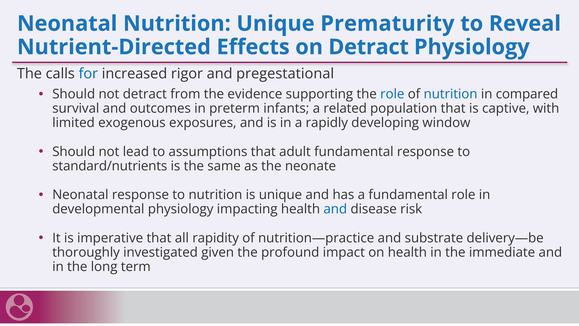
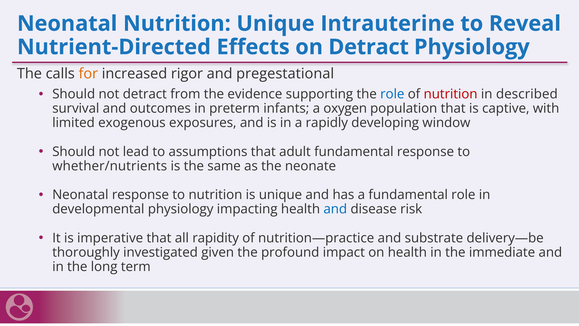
Prematurity: Prematurity -> Intrauterine (387, 24)
for colour: blue -> orange (88, 74)
nutrition colour: blue -> red (451, 94)
compared: compared -> described (527, 94)
related: related -> oxygen (345, 108)
standard/nutrients: standard/nutrients -> whether/nutrients (110, 166)
